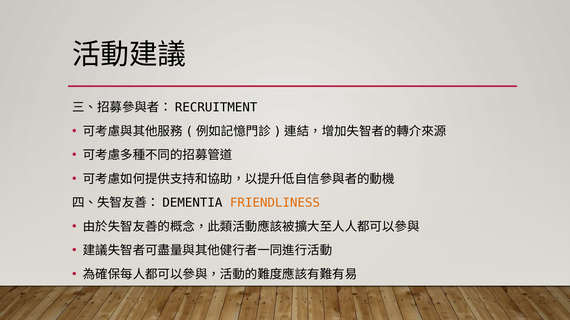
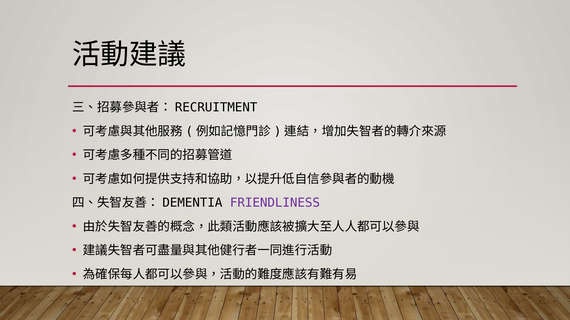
FRIENDLINESS colour: orange -> purple (275, 203)
